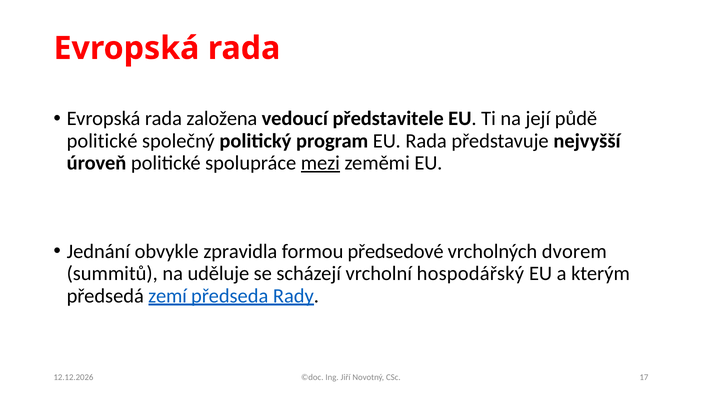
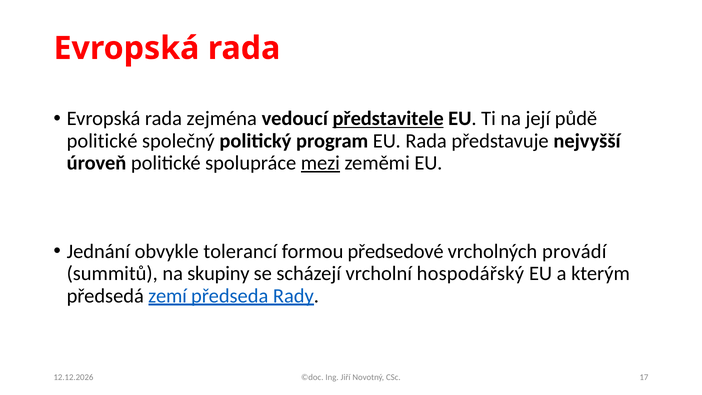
založena: založena -> zejména (222, 119)
představitele underline: none -> present (388, 119)
zpravidla: zpravidla -> tolerancí (240, 251)
dvorem: dvorem -> provádí (574, 251)
uděluje: uděluje -> skupiny (218, 273)
